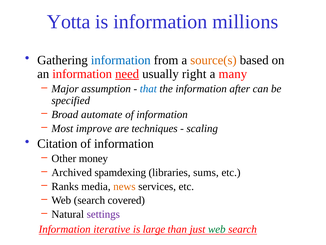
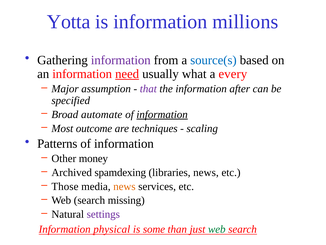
information colour: blue -> purple (121, 60)
source(s colour: orange -> blue (213, 60)
right: right -> what (194, 74)
many: many -> every (233, 74)
that colour: blue -> purple (148, 89)
information underline: none -> present (162, 114)
improve: improve -> outcome (94, 128)
Citation: Citation -> Patterns (57, 143)
libraries sums: sums -> news (206, 172)
Ranks: Ranks -> Those (65, 186)
covered: covered -> missing (126, 200)
iterative: iterative -> physical (112, 229)
large: large -> some (154, 229)
